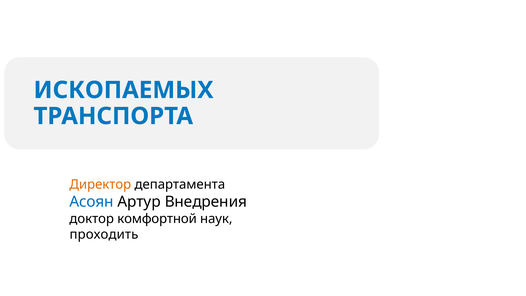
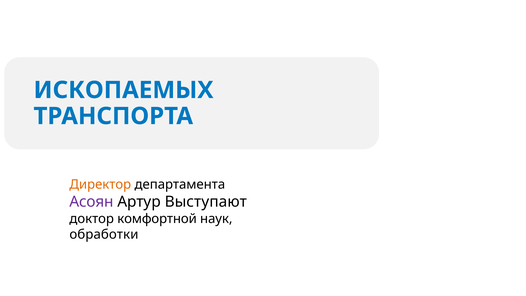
Асоян colour: blue -> purple (92, 202)
Внедрения: Внедрения -> Выступают (206, 202)
проходить: проходить -> обработки (104, 234)
